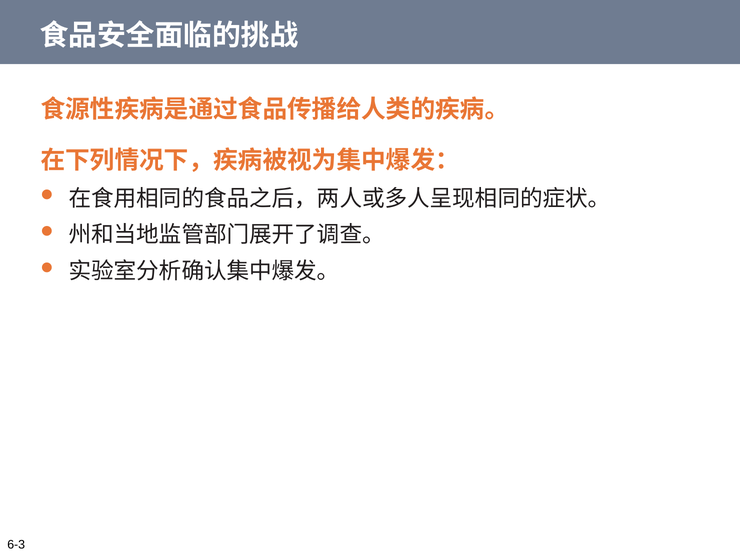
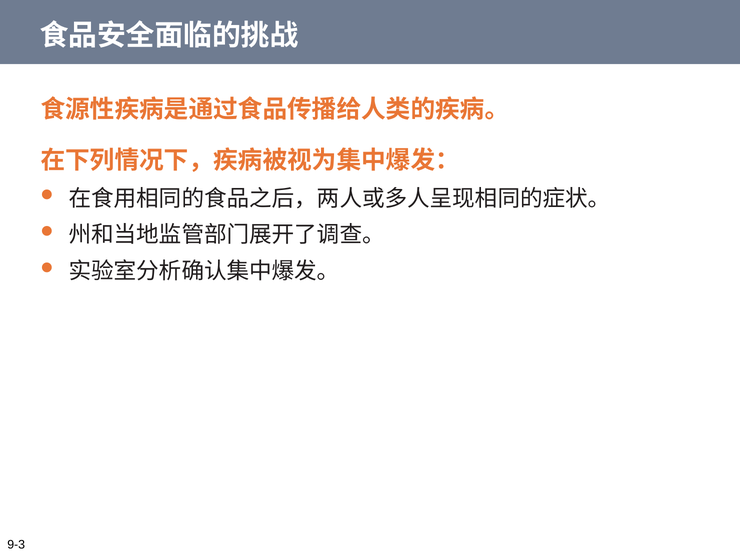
6-3: 6-3 -> 9-3 (16, 545)
